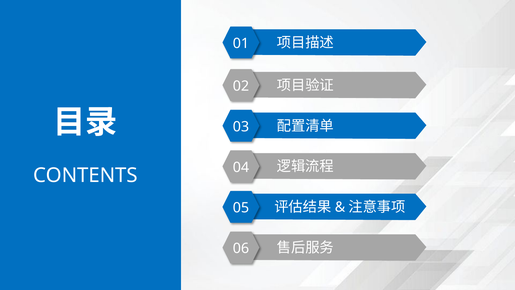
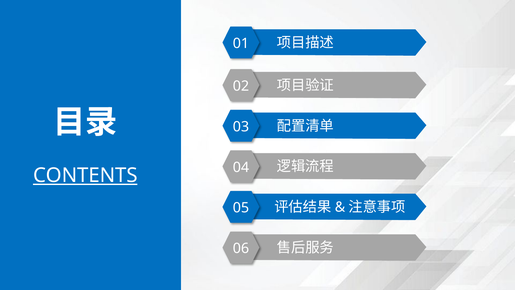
CONTENTS underline: none -> present (85, 175)
